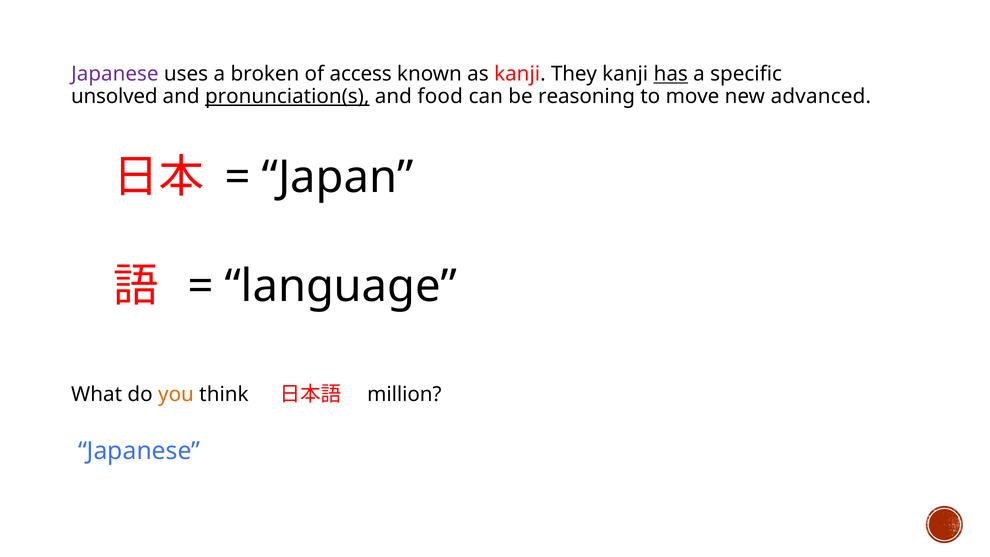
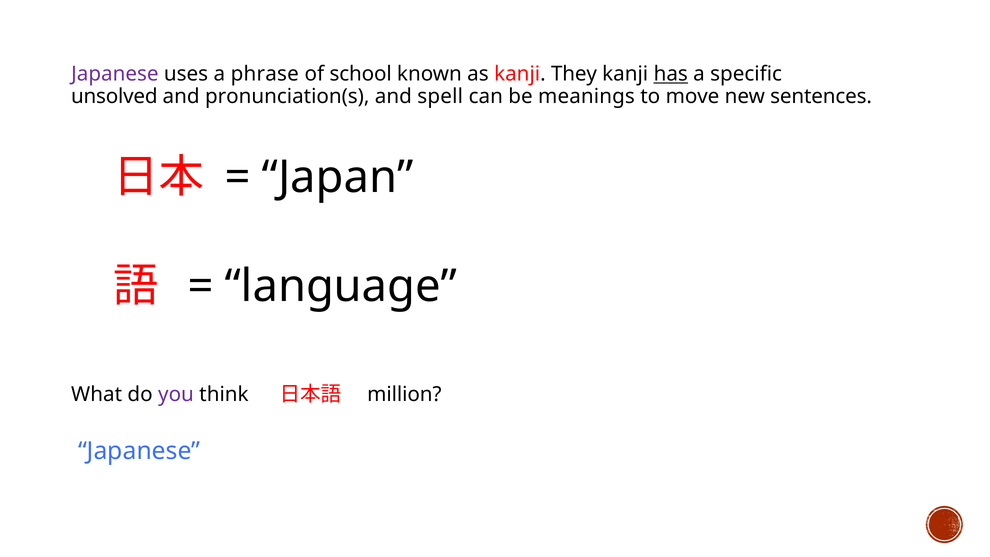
broken: broken -> phrase (265, 74)
access: access -> school (361, 74)
pronunciation(s underline: present -> none (287, 96)
food: food -> spell (440, 96)
reasoning: reasoning -> meanings (586, 96)
advanced: advanced -> sentences (821, 96)
you colour: orange -> purple (176, 394)
